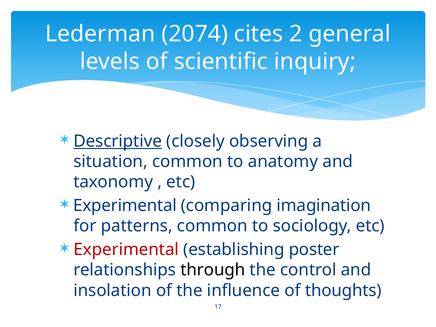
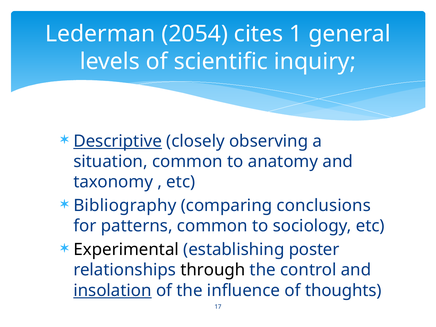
2074: 2074 -> 2054 (195, 34)
2: 2 -> 1 (296, 34)
Experimental: Experimental -> Bibliography (125, 206)
imagination: imagination -> conclusions (324, 206)
Experimental colour: red -> black (126, 250)
insolation underline: none -> present (113, 290)
